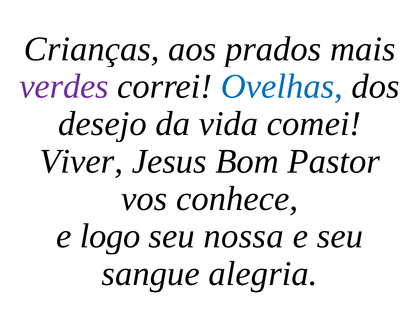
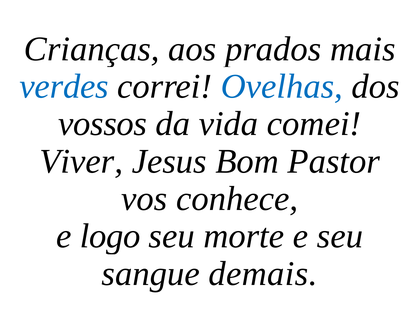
verdes colour: purple -> blue (64, 86)
desejo: desejo -> vossos (103, 124)
nossa: nossa -> morte (244, 236)
alegria: alegria -> demais (263, 274)
